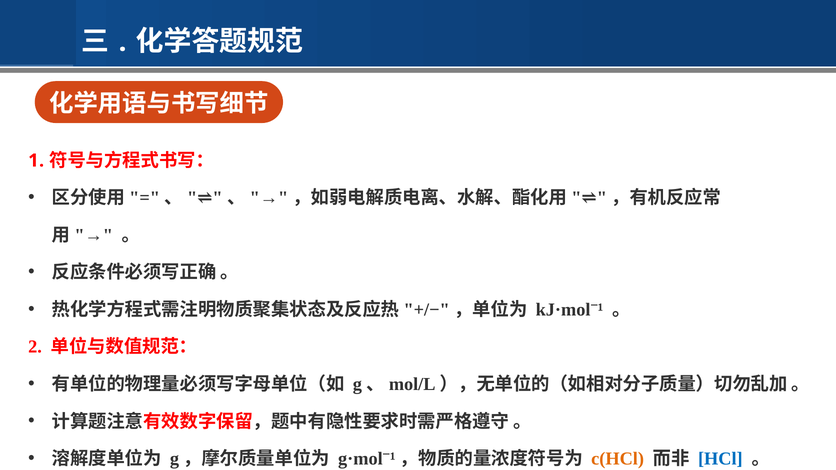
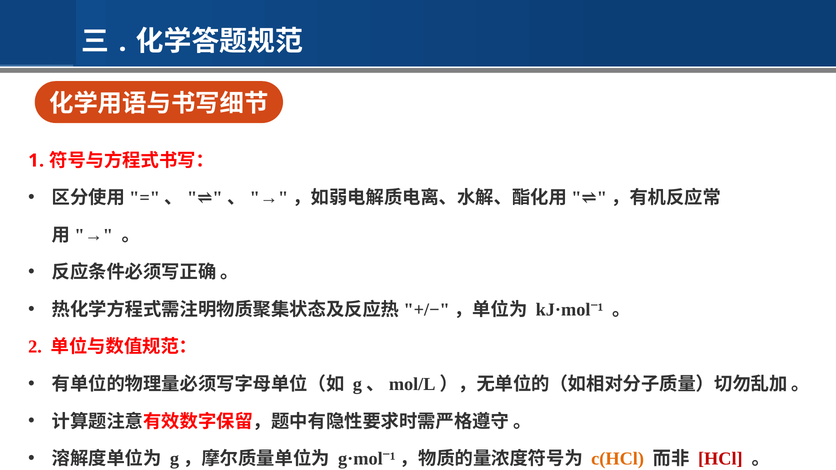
HCl colour: blue -> red (720, 459)
